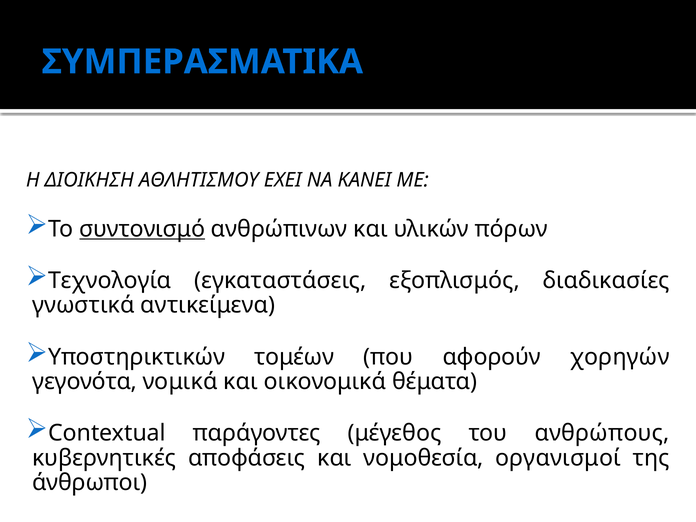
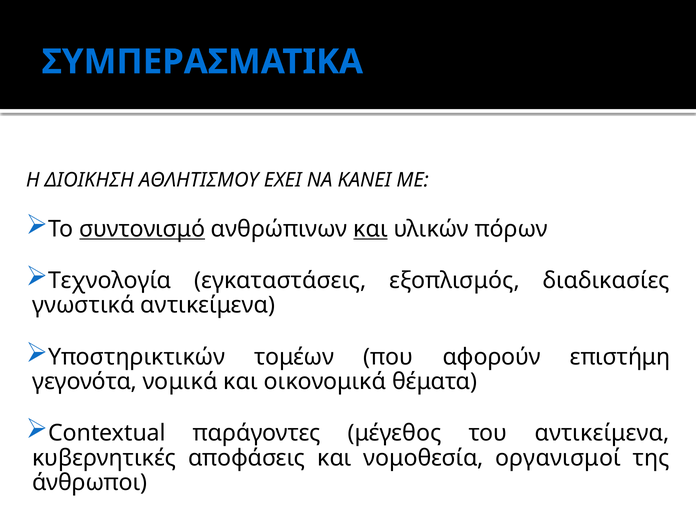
και underline: none -> present (370, 229)
χορηγών: χορηγών -> επιστήμη (620, 357)
του ανθρώπους: ανθρώπους -> αντικείμενα (602, 433)
